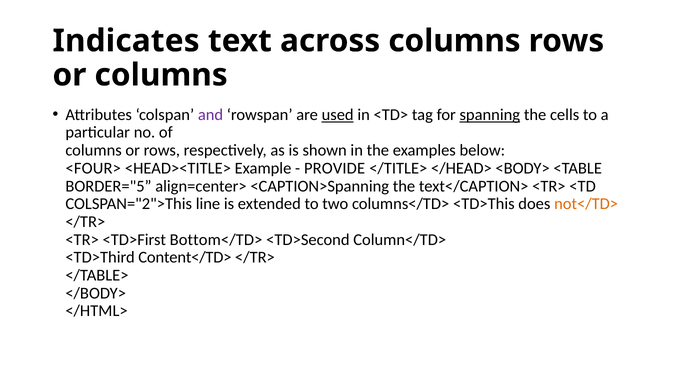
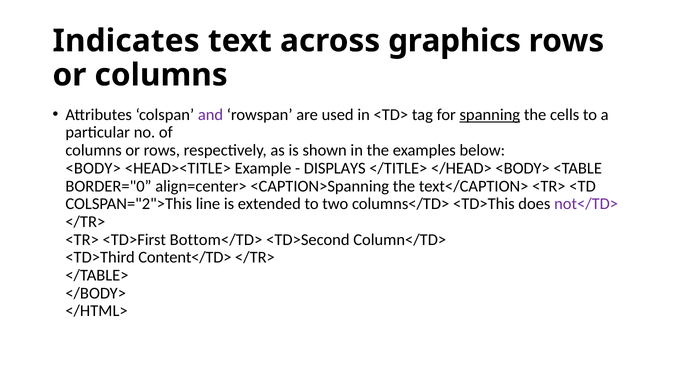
across columns: columns -> graphics (455, 41)
used underline: present -> none (338, 115)
<FOUR>: <FOUR> -> <BODY> (93, 168)
PROVIDE: PROVIDE -> DISPLAYS (335, 168)
BORDER="5: BORDER="5 -> BORDER="0 (108, 186)
not</TD> colour: orange -> purple (586, 204)
